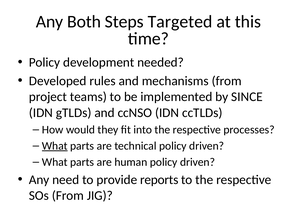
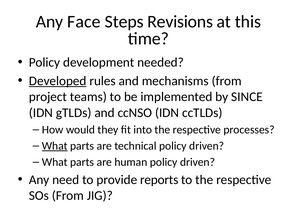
Both: Both -> Face (84, 22)
Targeted: Targeted -> Revisions (180, 22)
Developed underline: none -> present (58, 81)
